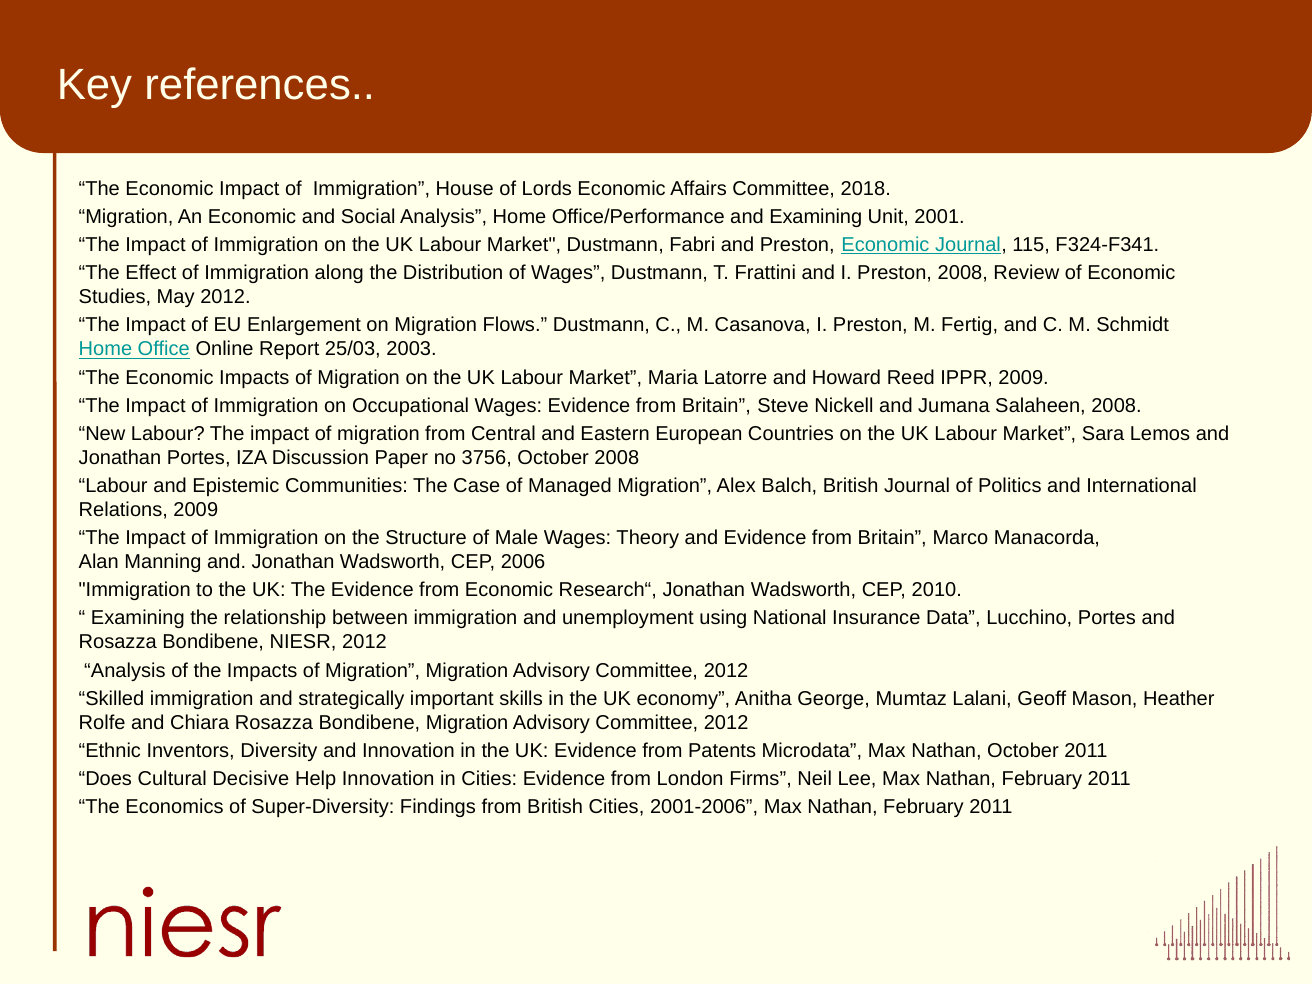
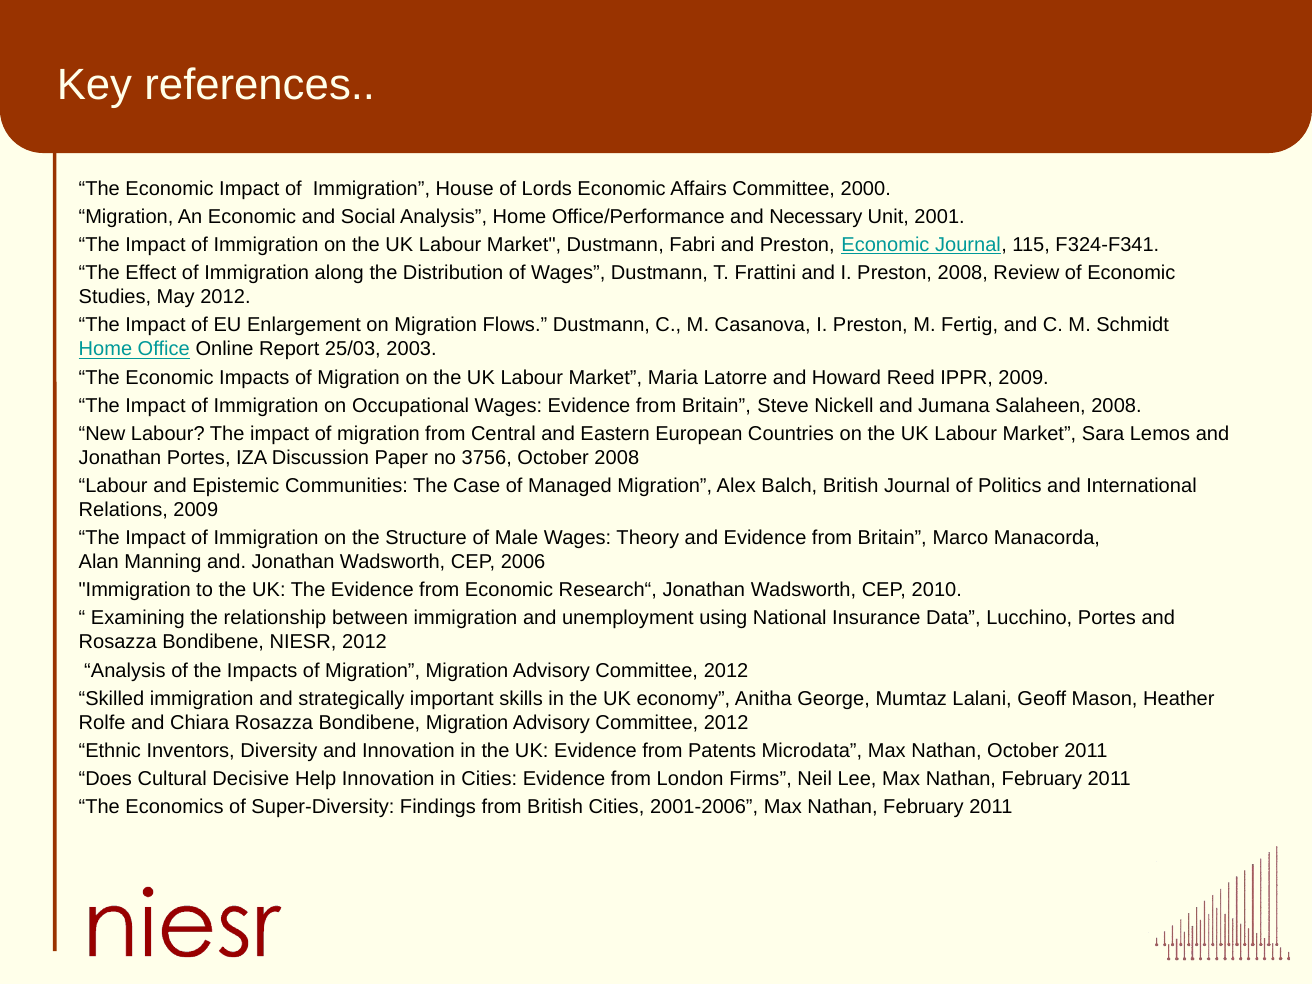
2018: 2018 -> 2000 (866, 189)
and Examining: Examining -> Necessary (816, 217)
